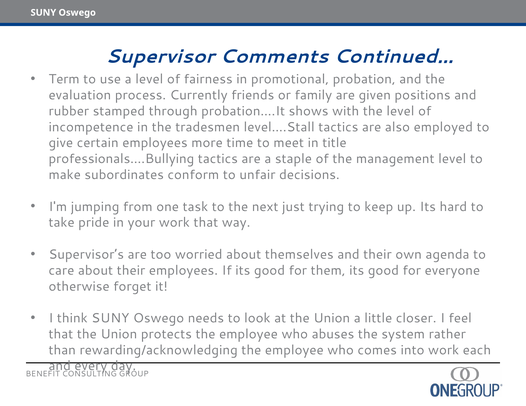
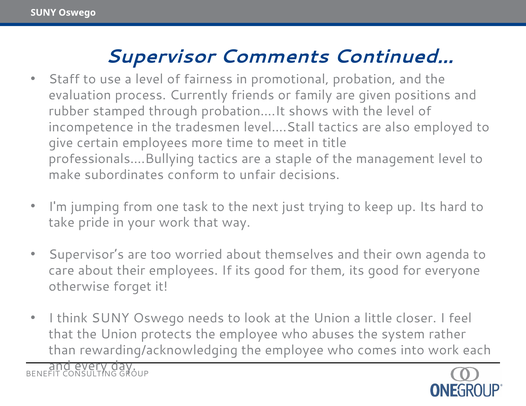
Term: Term -> Staff (64, 79)
